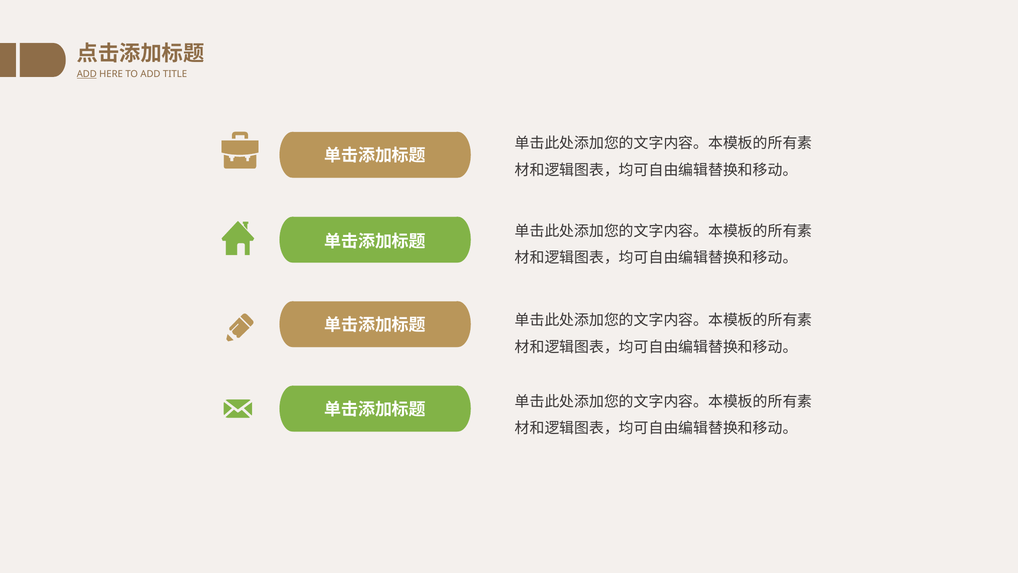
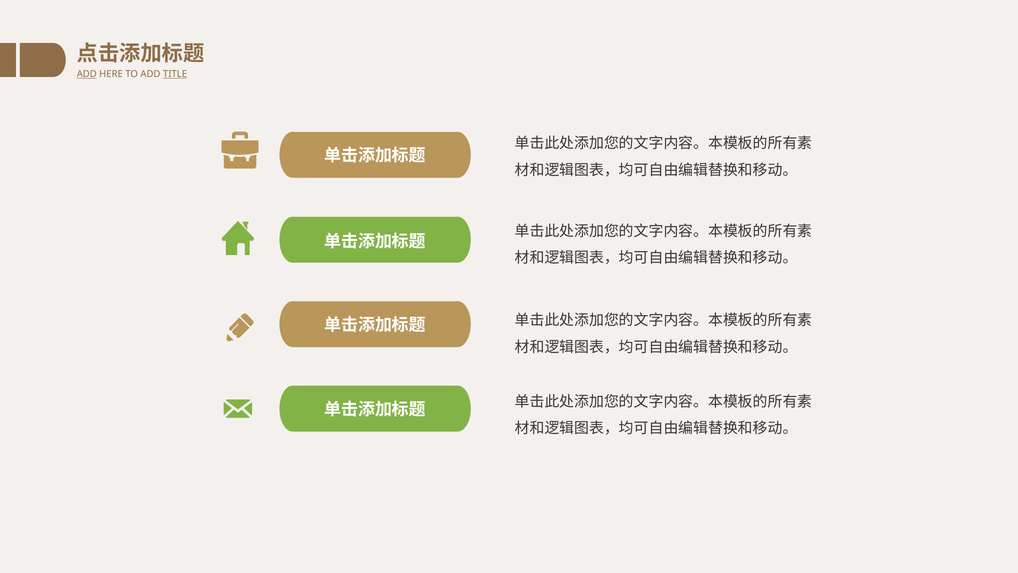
TITLE underline: none -> present (175, 74)
